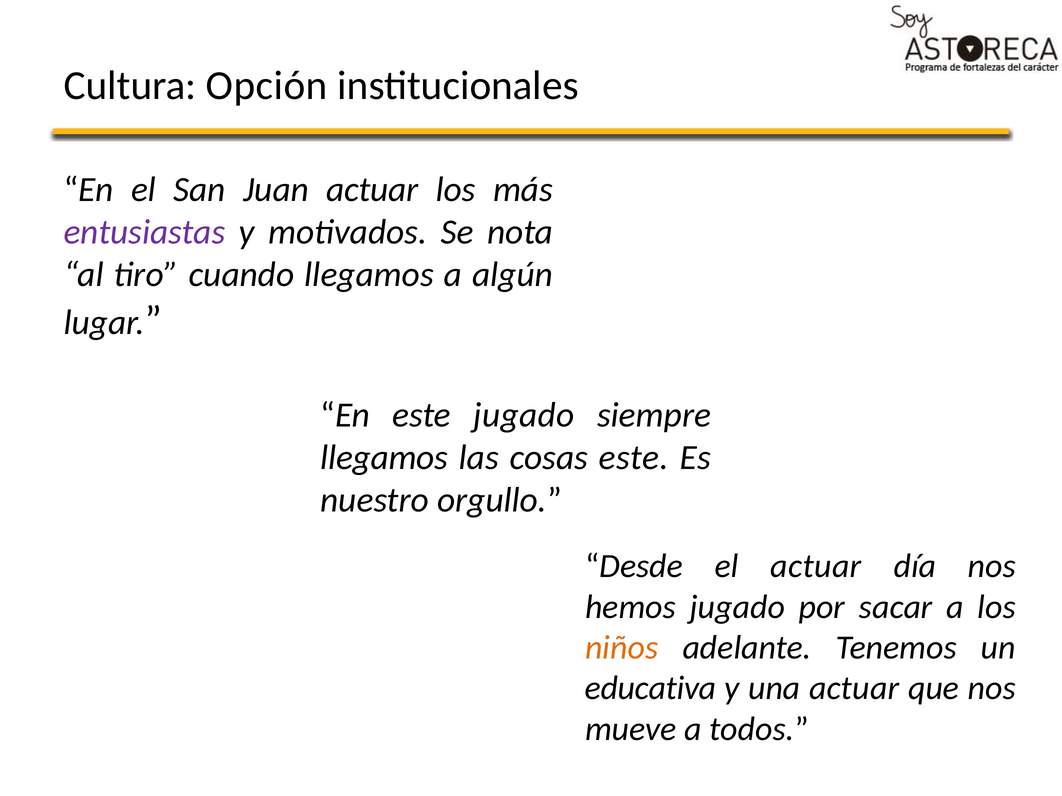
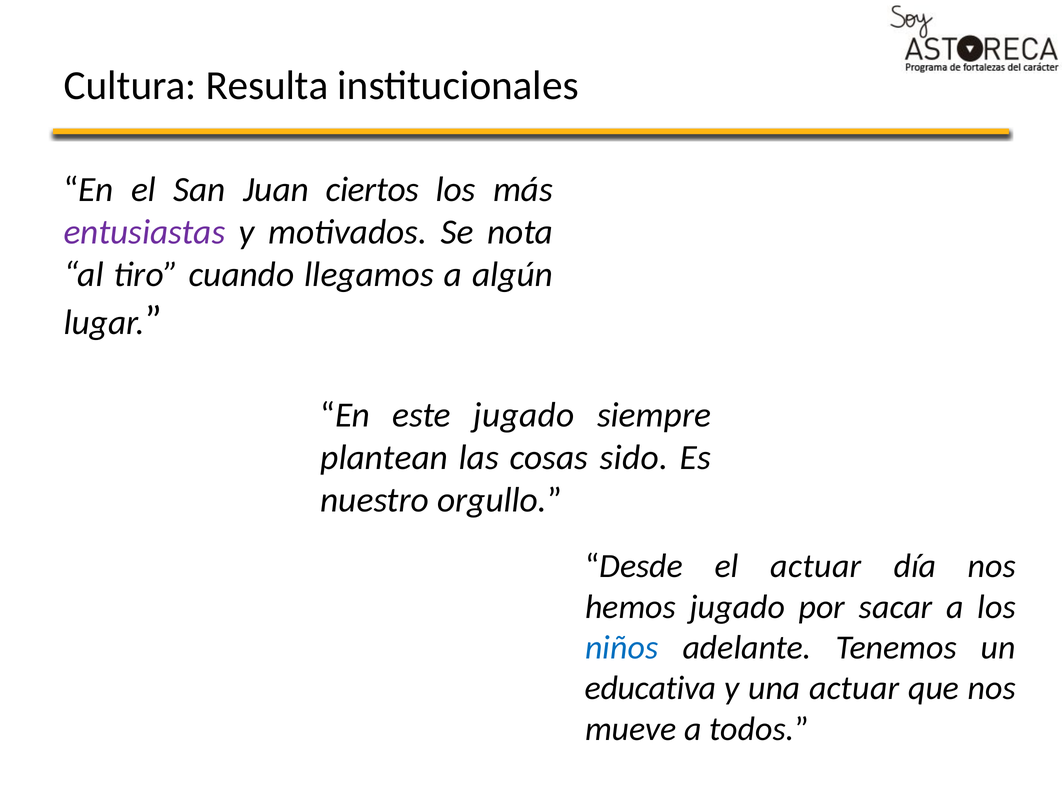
Opción: Opción -> Resulta (267, 86)
Juan actuar: actuar -> ciertos (372, 190)
llegamos: llegamos -> plantean (384, 458)
cosas este: este -> sido (634, 458)
niños colour: orange -> blue (622, 648)
